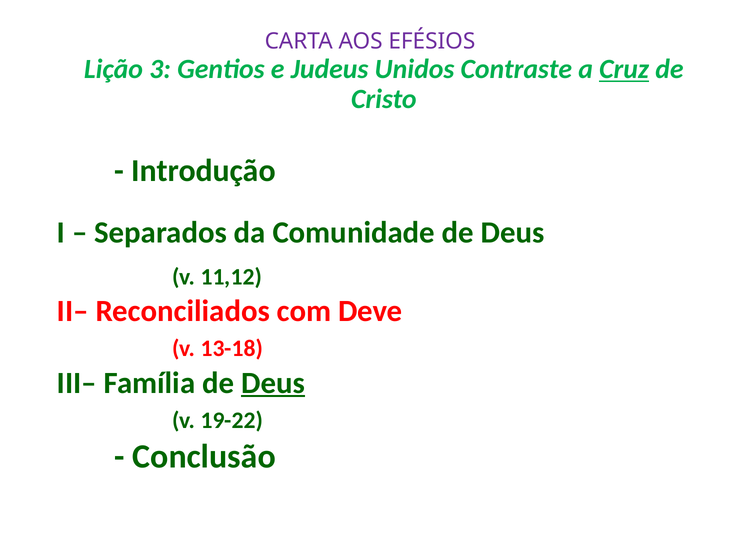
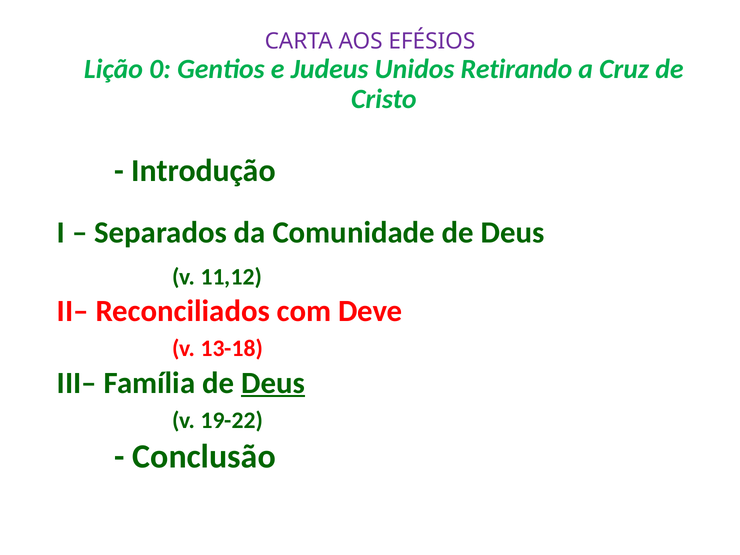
3: 3 -> 0 (160, 69)
Contraste: Contraste -> Retirando (516, 69)
Cruz underline: present -> none (624, 69)
